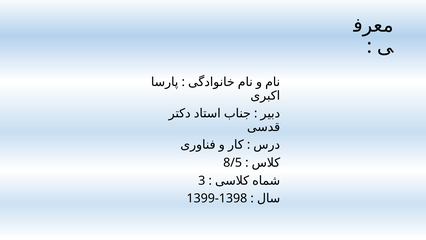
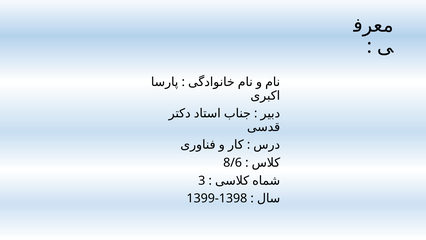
8/5: 8/5 -> 8/6 (233, 162)
